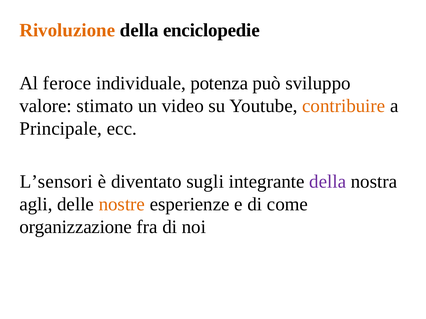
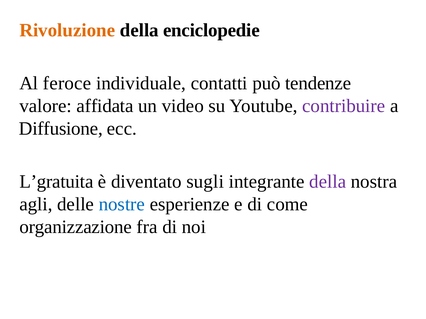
potenza: potenza -> contatti (219, 83)
sviluppo: sviluppo -> tendenze (318, 83)
stimato: stimato -> affidata (105, 106)
contribuire colour: orange -> purple (344, 106)
Principale: Principale -> Diffusione (61, 129)
L’sensori: L’sensori -> L’gratuita (56, 182)
nostre colour: orange -> blue (122, 205)
